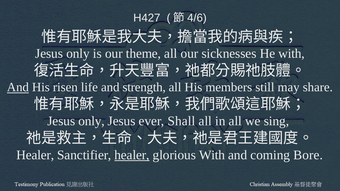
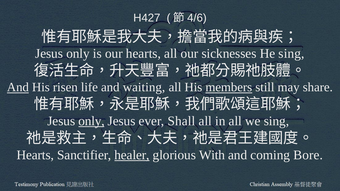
our theme: theme -> hearts (143, 54)
He with: with -> sing (291, 54)
strength: strength -> waiting (144, 87)
members underline: none -> present (229, 87)
only underline: none -> present (91, 121)
Healer: Healer -> Hearts (35, 155)
